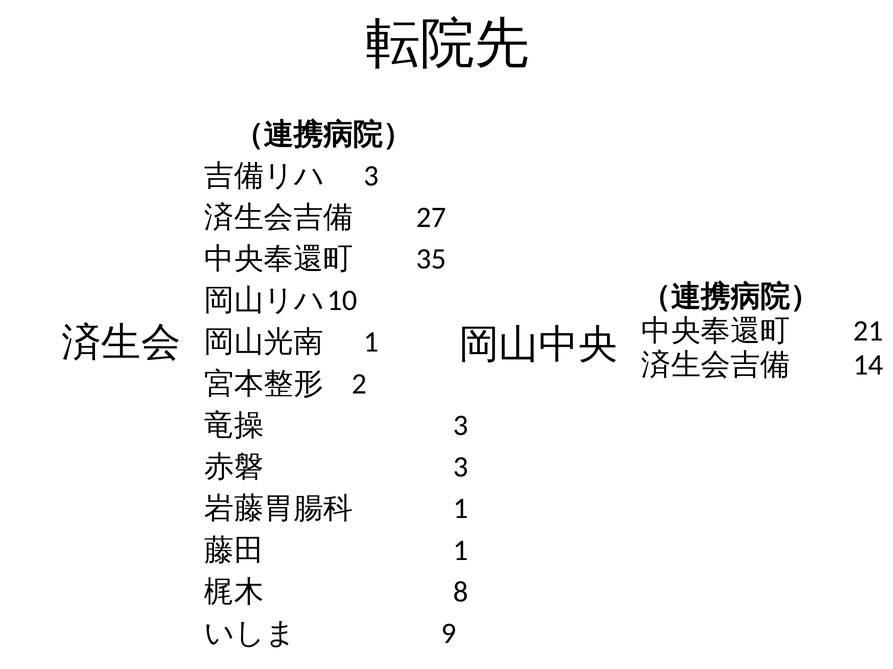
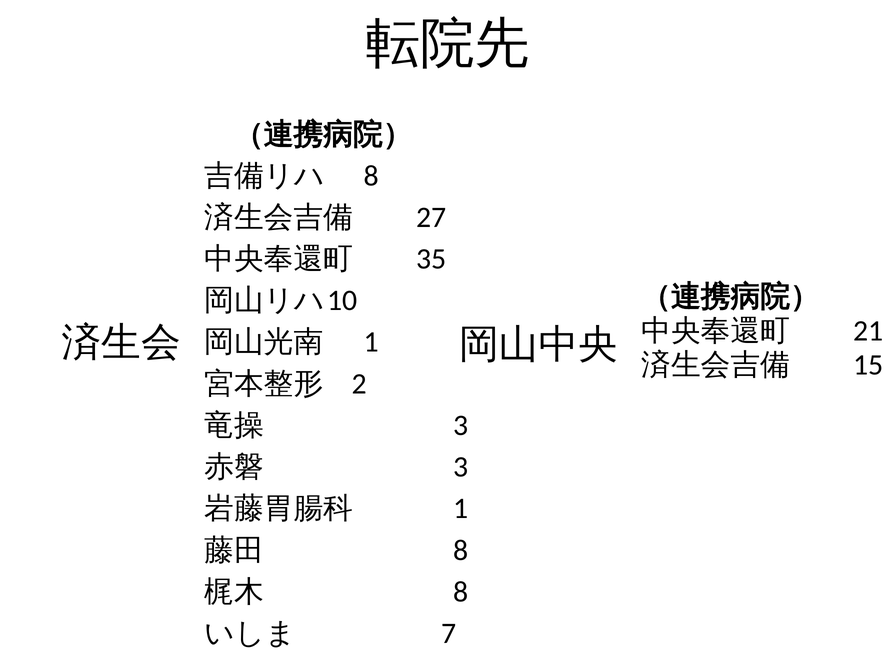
3: 3 -> 8 (372, 176)
14: 14 -> 15 (868, 366)
1: 1 -> 8 (461, 551)
9: 9 -> 7 (449, 634)
